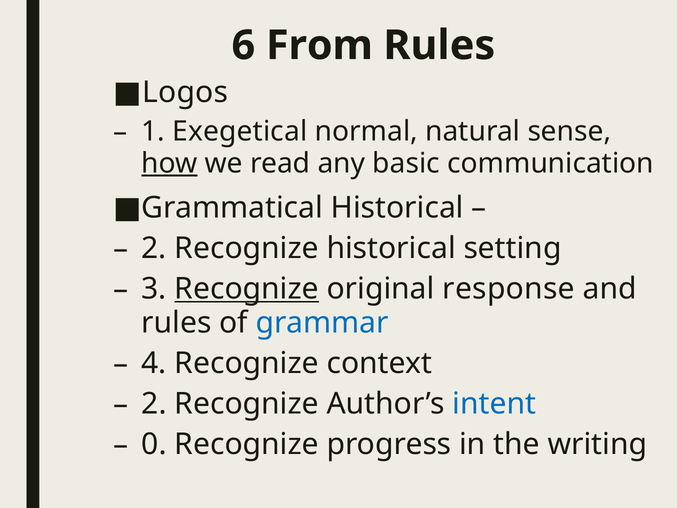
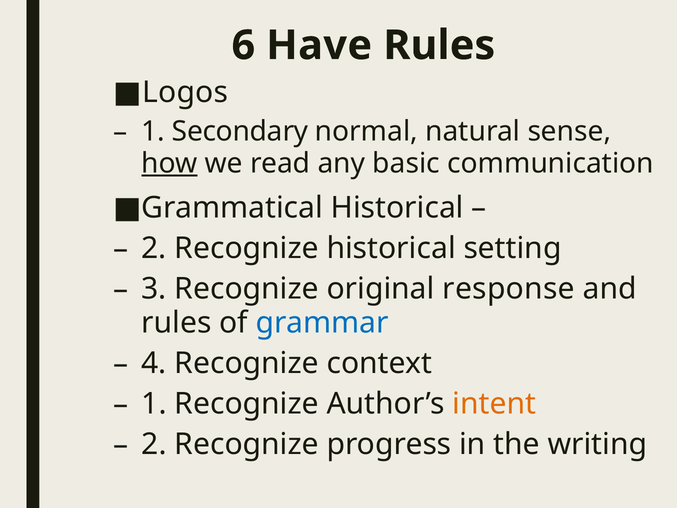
From: From -> Have (319, 45)
Exegetical: Exegetical -> Secondary (240, 132)
Recognize underline: present -> none (247, 289)
2: 2 -> 1 (154, 404)
intent colour: blue -> orange (494, 404)
0: 0 -> 2 (154, 444)
